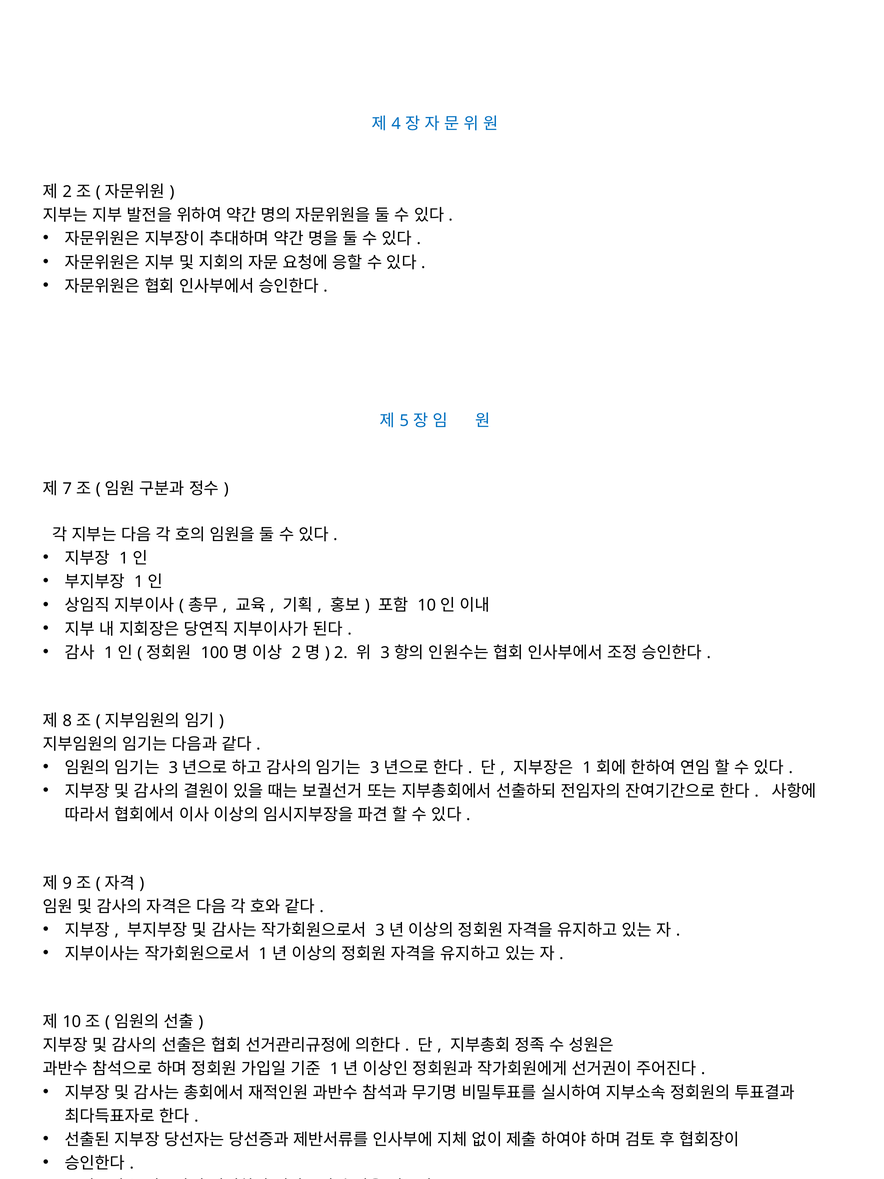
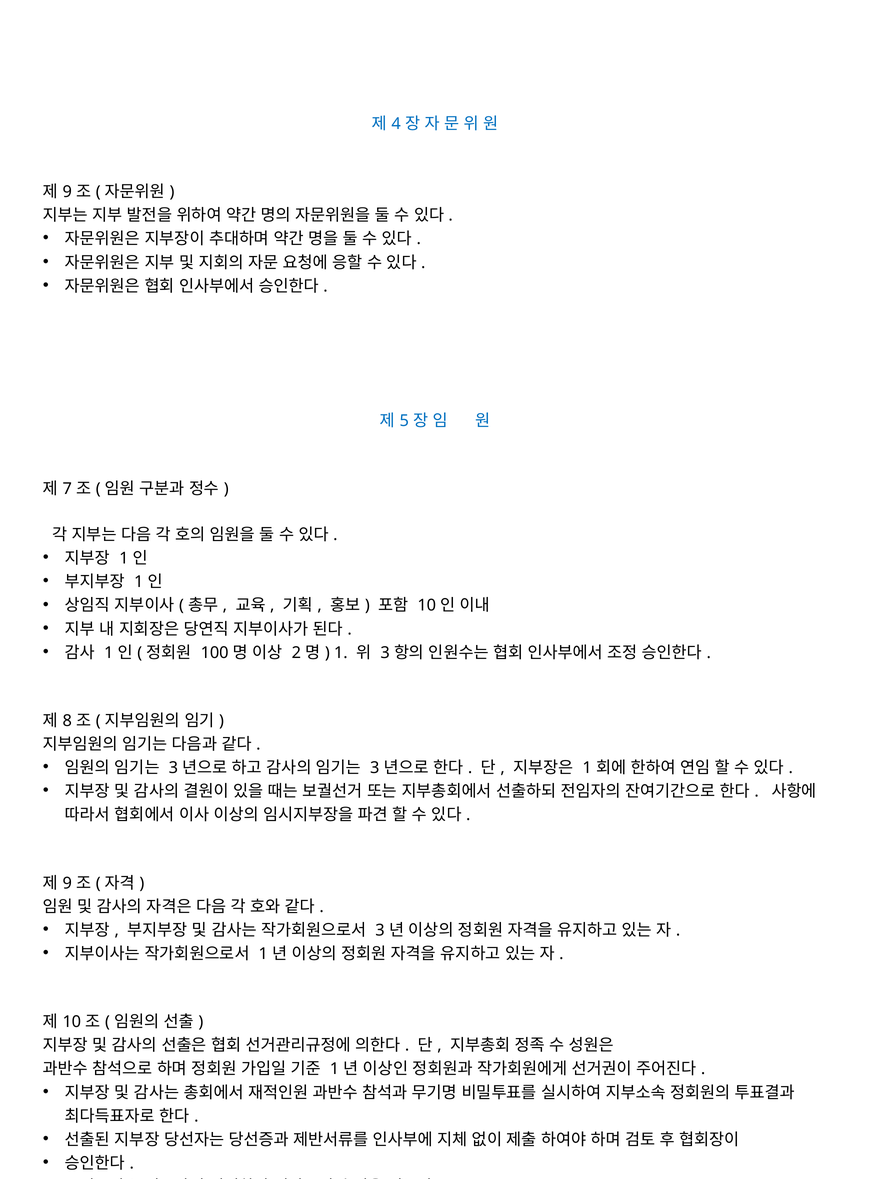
2: 2 -> 9 (67, 192)
2: 2 -> 1 (341, 653)
